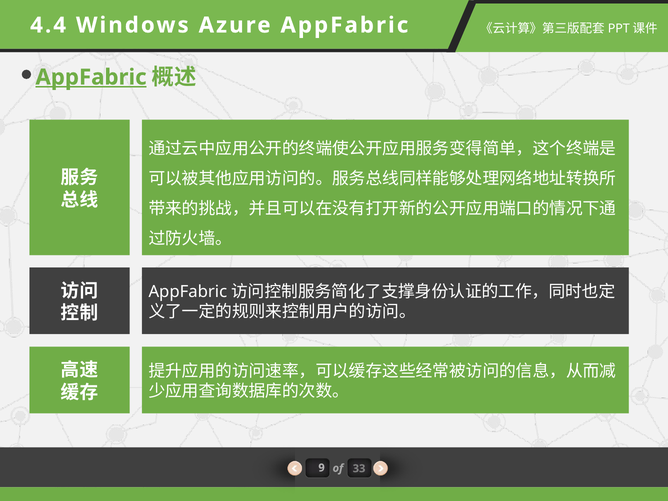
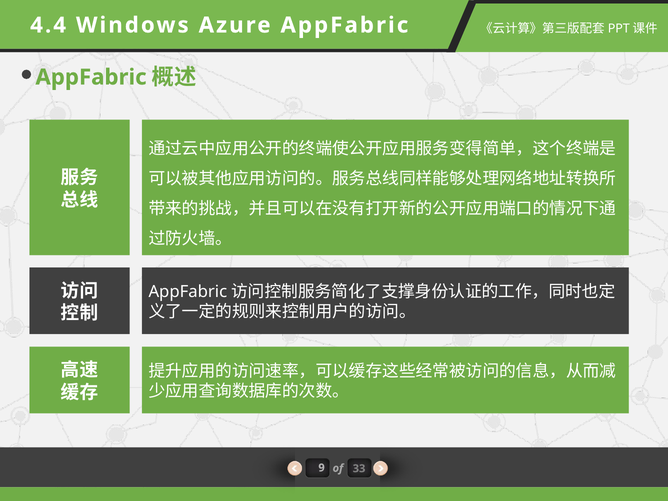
AppFabric underline: present -> none (91, 77)
